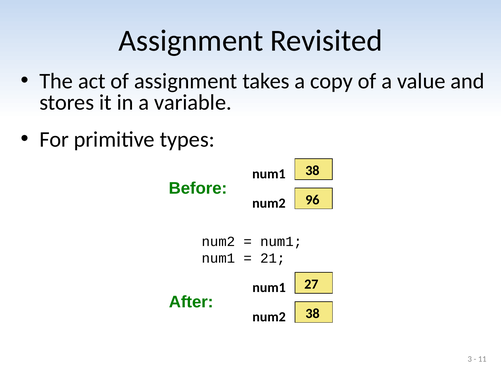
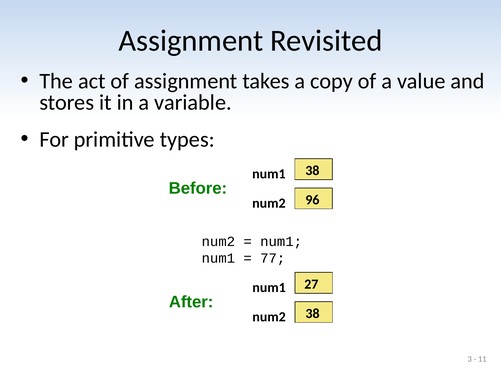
21: 21 -> 77 (273, 258)
